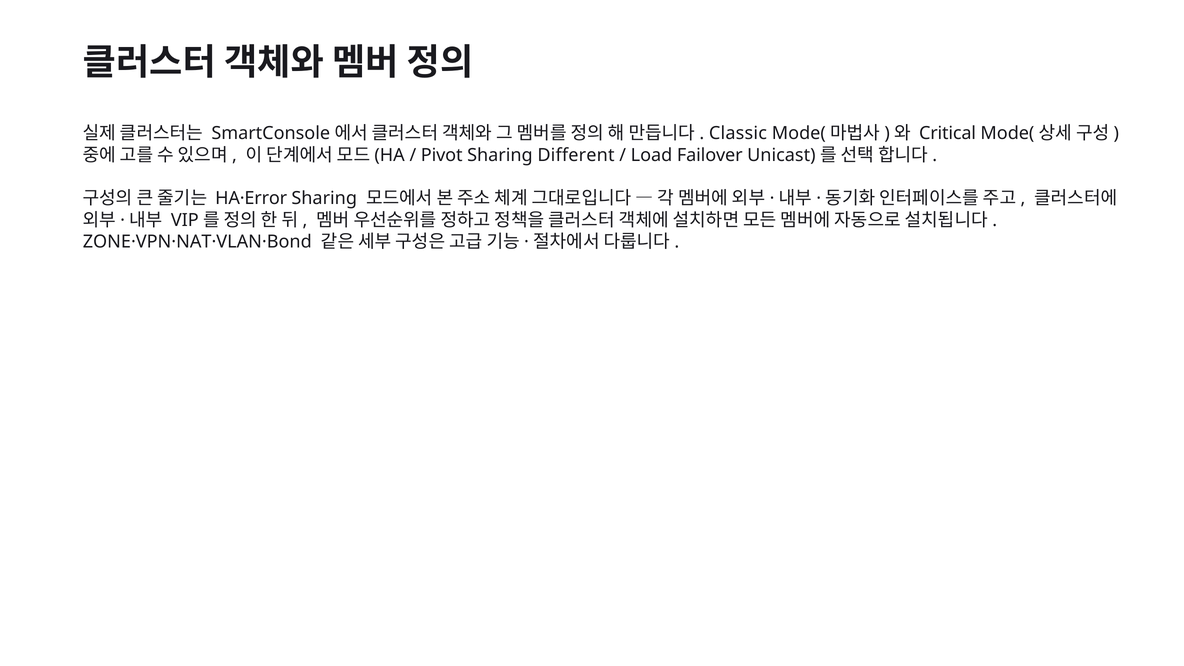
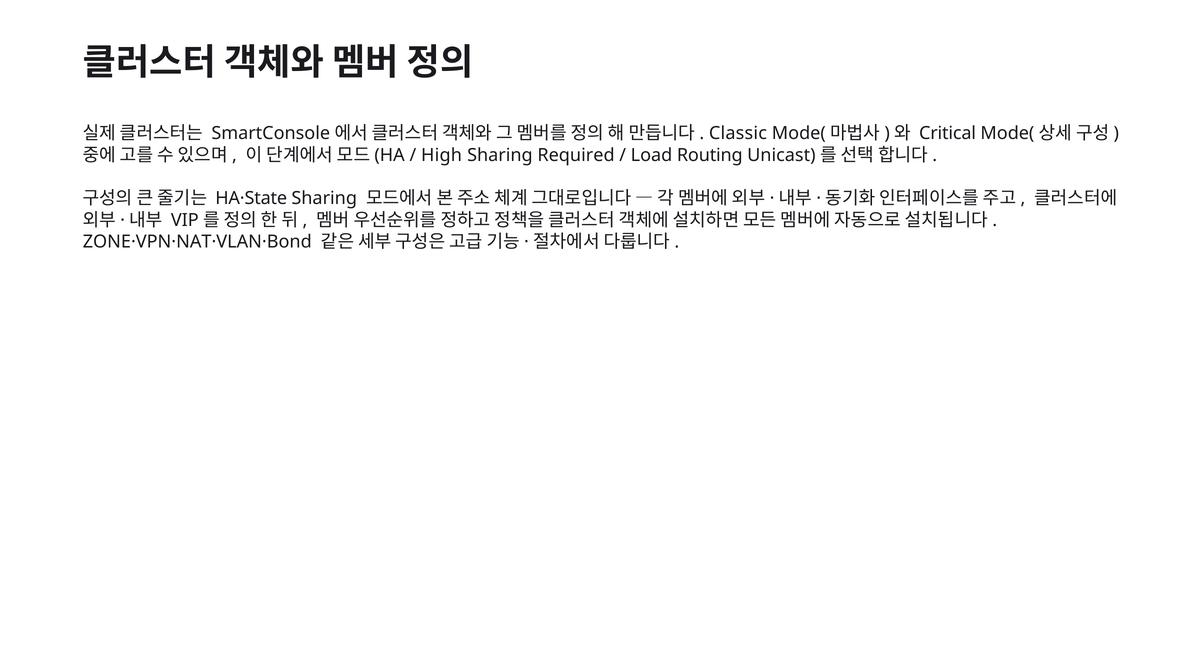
Pivot: Pivot -> High (442, 155)
Different: Different -> Required (576, 155)
Failover: Failover -> Routing (710, 155)
HA·Error: HA·Error -> HA·State (251, 199)
